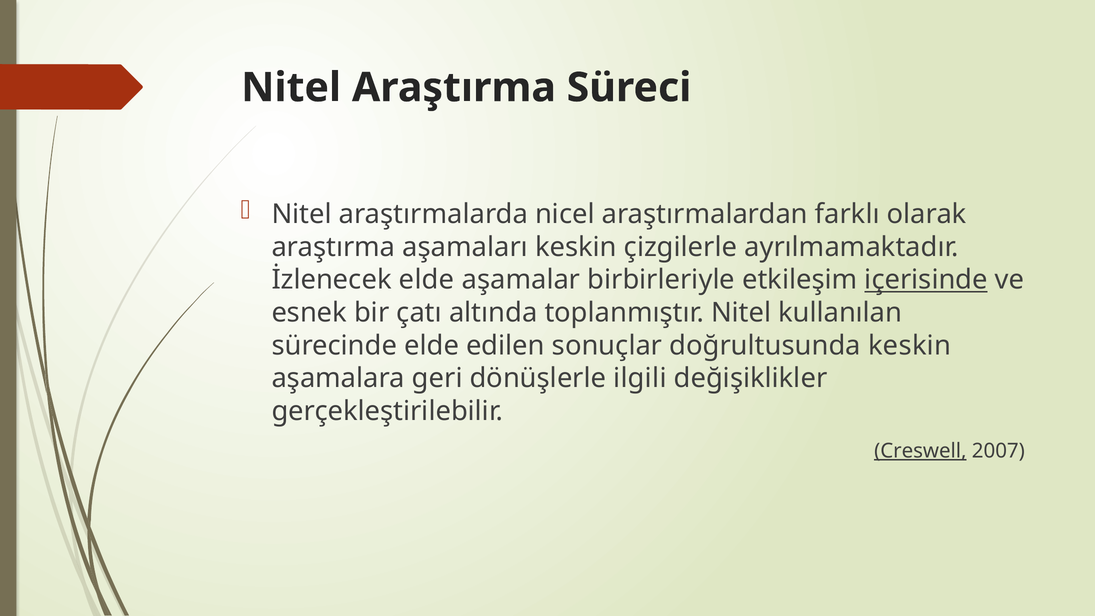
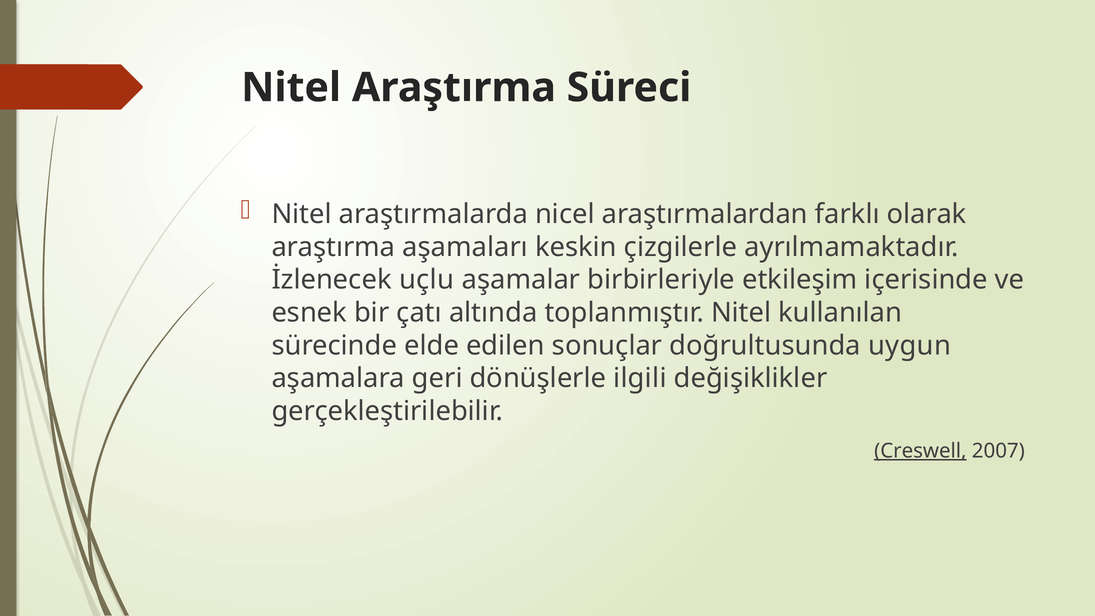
İzlenecek elde: elde -> uçlu (427, 280)
içerisinde underline: present -> none (926, 280)
doğrultusunda keskin: keskin -> uygun (910, 345)
